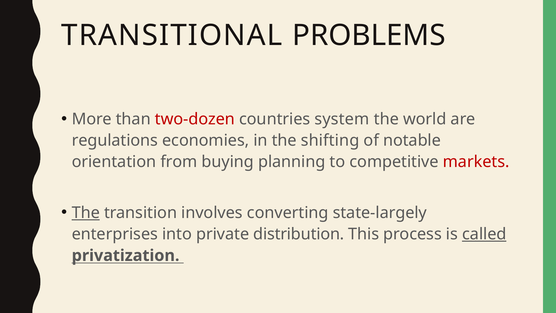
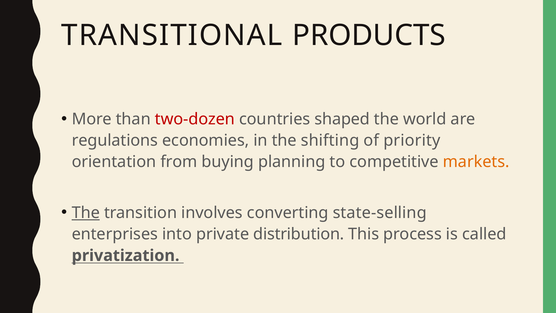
PROBLEMS: PROBLEMS -> PRODUCTS (369, 35)
system: system -> shaped (342, 119)
notable: notable -> priority (412, 140)
markets colour: red -> orange (476, 162)
state-largely: state-largely -> state-selling (380, 213)
called underline: present -> none (484, 234)
